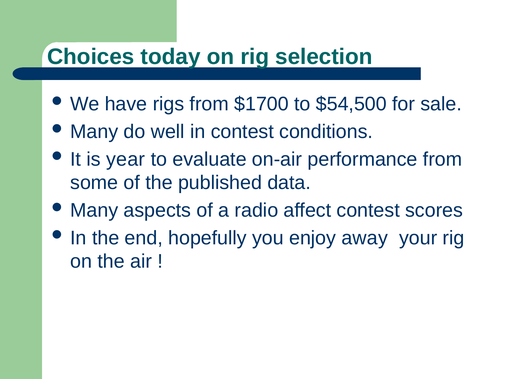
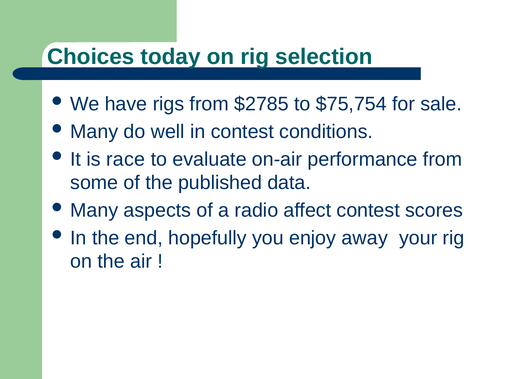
$1700: $1700 -> $2785 (262, 104)
$54,500: $54,500 -> $75,754 (351, 104)
year: year -> race (126, 159)
